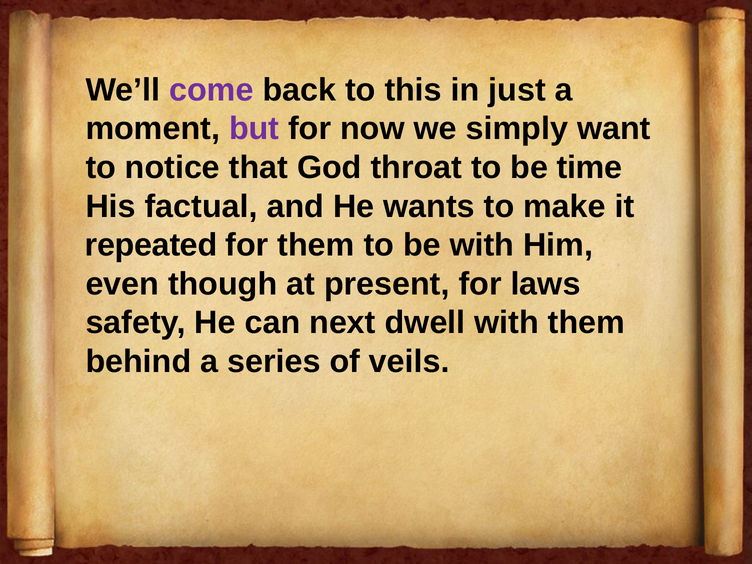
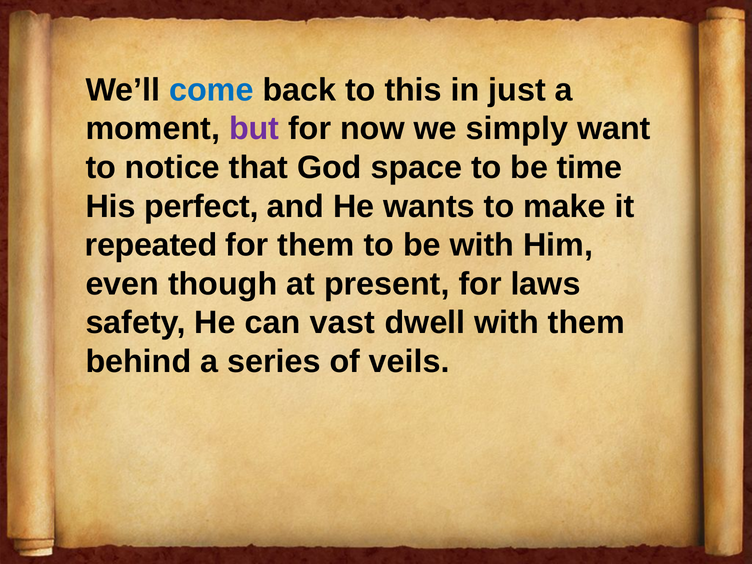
come colour: purple -> blue (211, 90)
throat: throat -> space (416, 168)
factual: factual -> perfect (201, 206)
next: next -> vast (342, 323)
